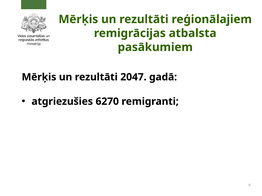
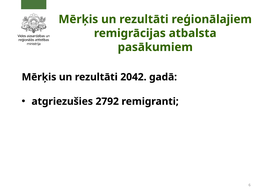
2047: 2047 -> 2042 (133, 77)
6270: 6270 -> 2792 (107, 102)
